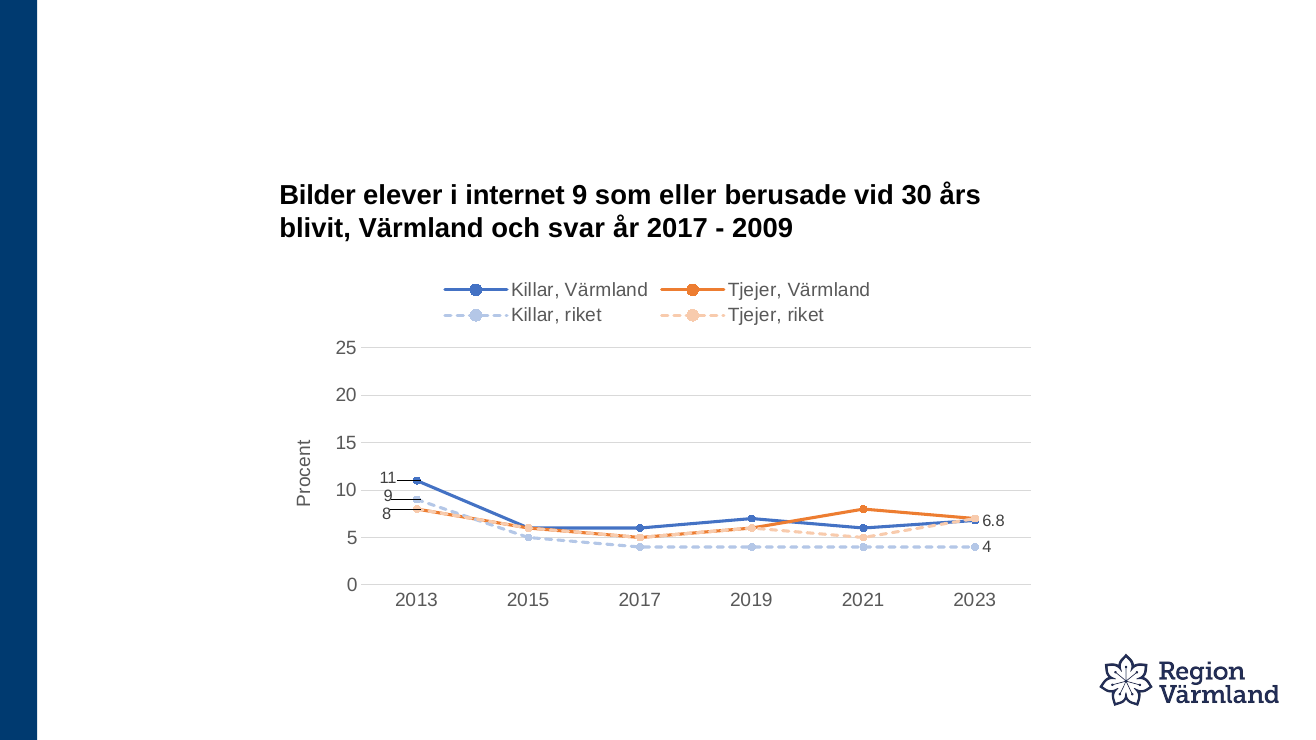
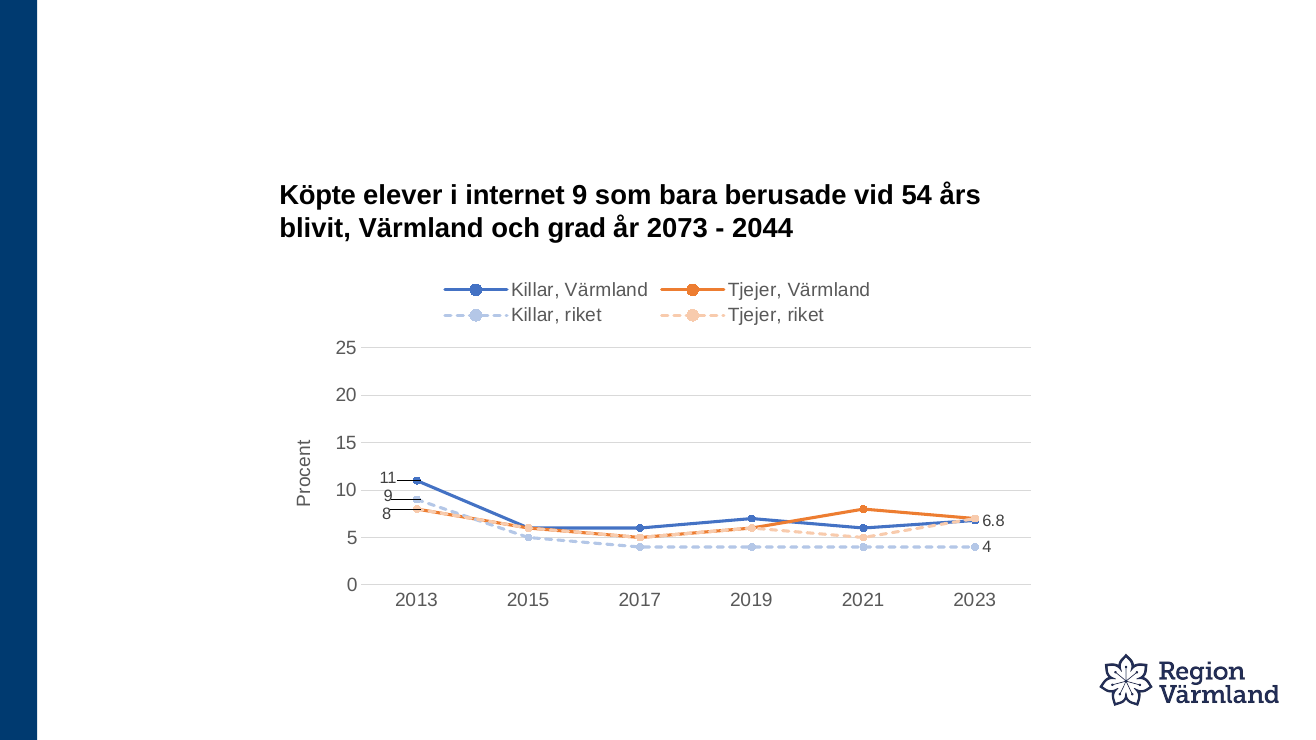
Bilder: Bilder -> Köpte (318, 196)
eller: eller -> bara (688, 196)
30: 30 -> 54 (917, 196)
svar: svar -> grad (577, 228)
år 2017: 2017 -> 2073 (677, 228)
2009: 2009 -> 2044 (763, 228)
